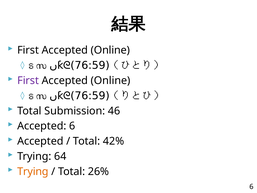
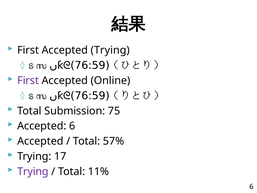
Online: Online -> Trying (110, 50)
46: 46 -> 75 (114, 111)
42%: 42% -> 57% (114, 141)
64: 64 -> 17 (60, 156)
Trying colour: orange -> purple (33, 171)
26%: 26% -> 11% (99, 171)
